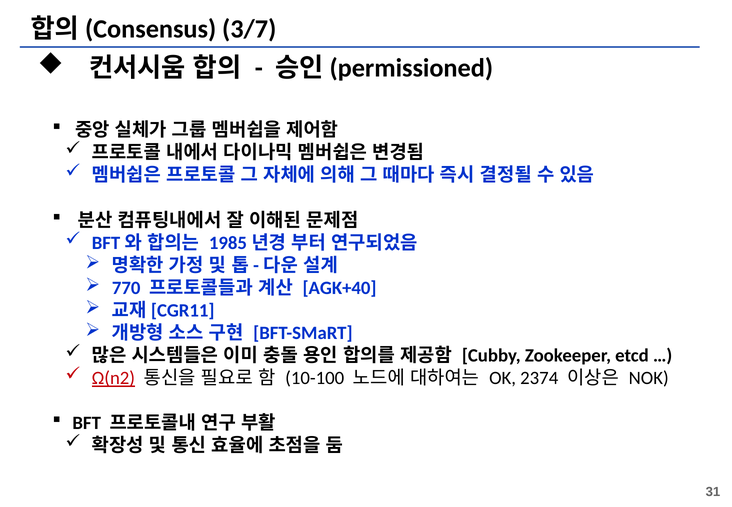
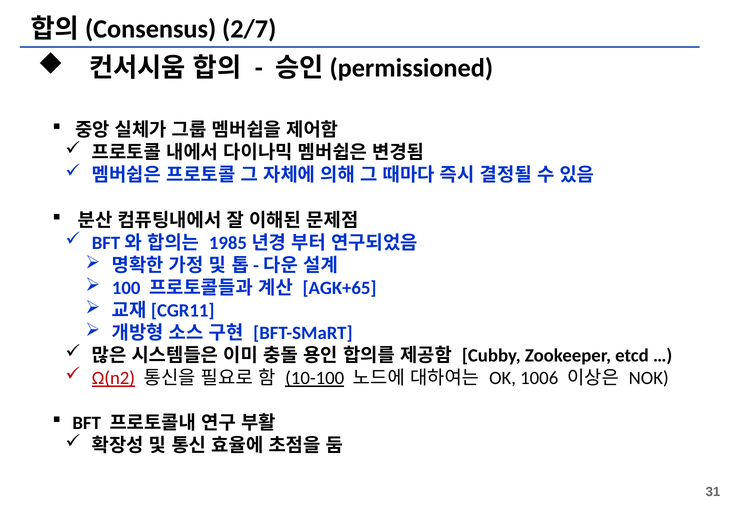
3/7: 3/7 -> 2/7 (249, 29)
770: 770 -> 100 (126, 288)
AGK+40: AGK+40 -> AGK+65 (340, 288)
10-100 underline: none -> present (315, 378)
2374: 2374 -> 1006 (539, 378)
